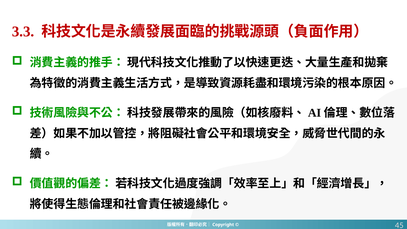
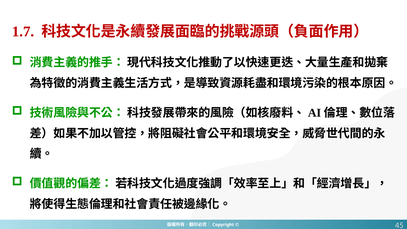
3.3: 3.3 -> 1.7 (23, 31)
